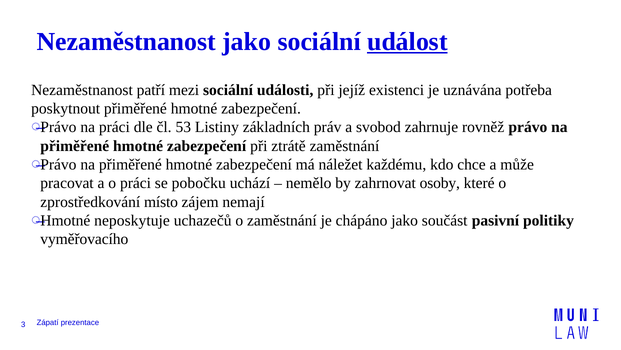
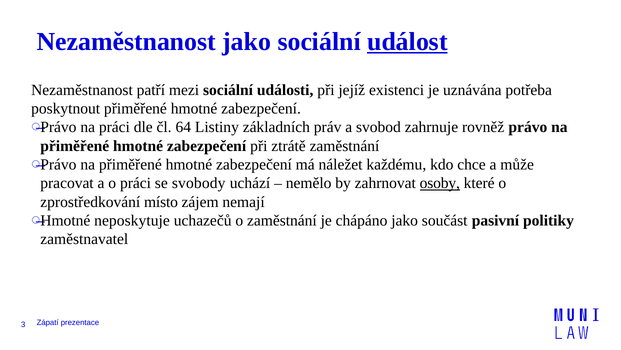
53: 53 -> 64 (183, 127)
pobočku: pobočku -> svobody (199, 183)
osoby underline: none -> present (440, 183)
vyměřovacího: vyměřovacího -> zaměstnavatel (84, 239)
